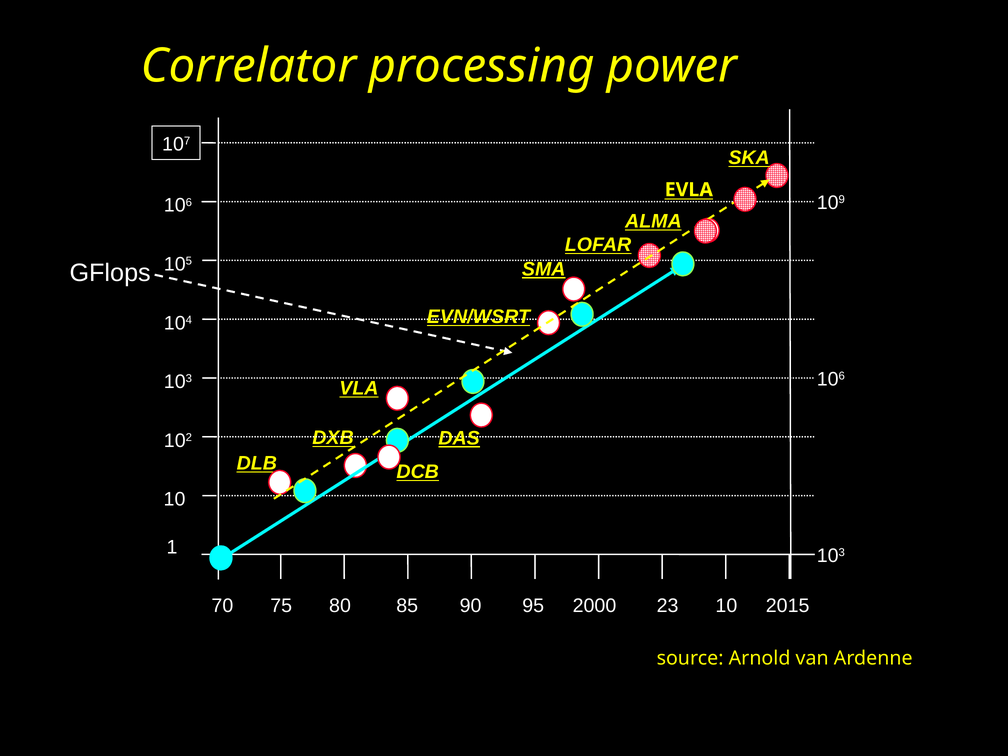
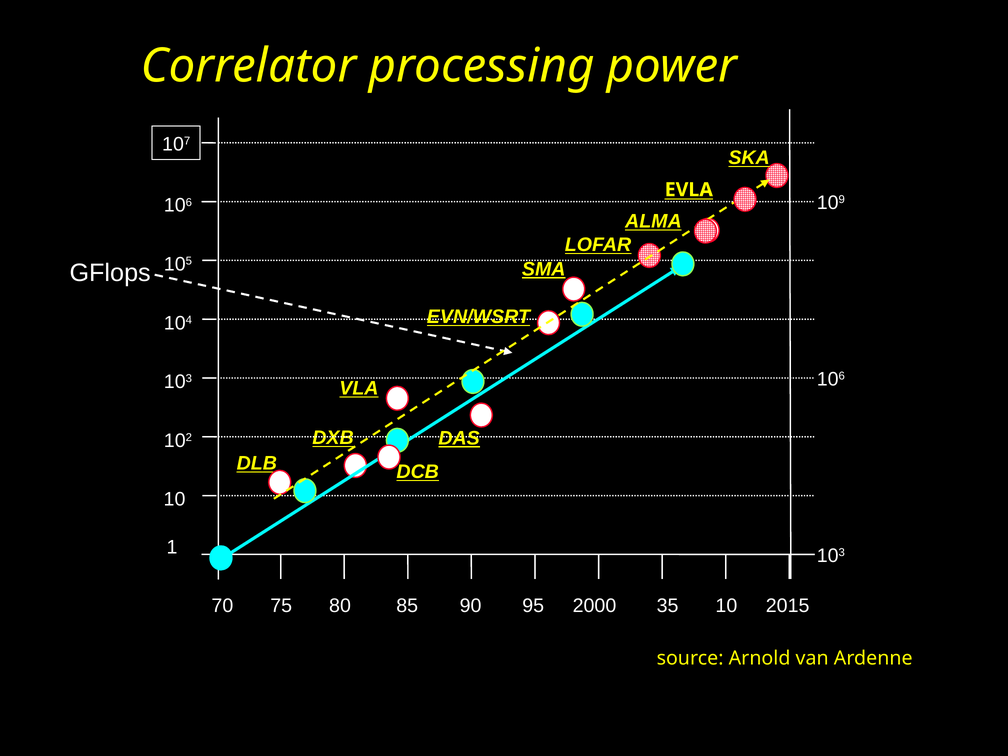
23: 23 -> 35 (668, 606)
